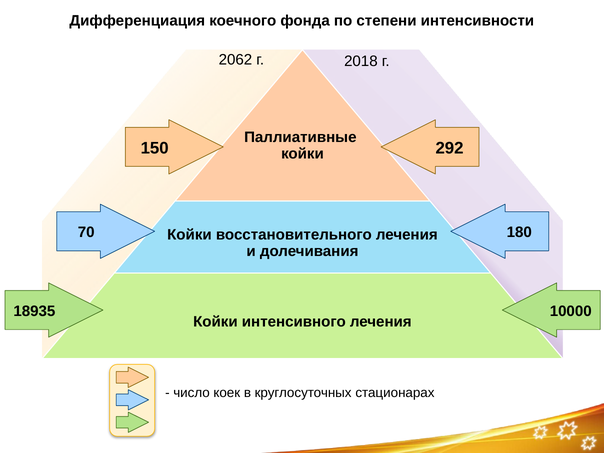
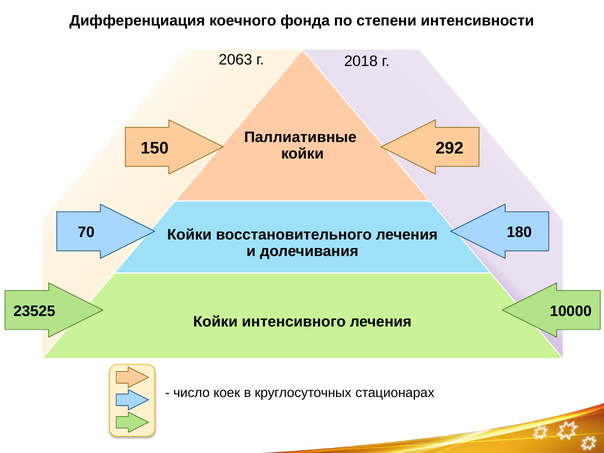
2062: 2062 -> 2063 (235, 60)
18935: 18935 -> 23525 (34, 311)
